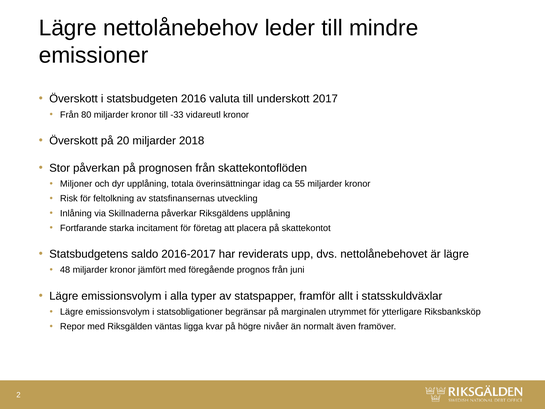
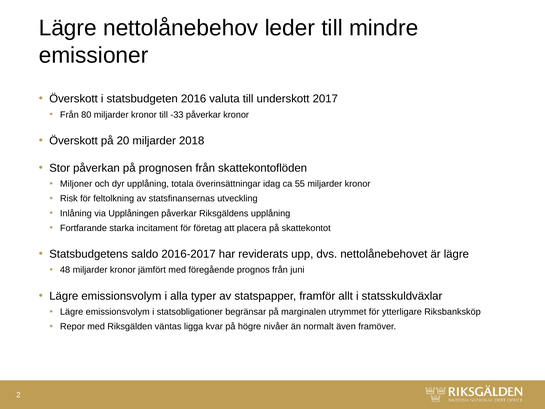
-33 vidareutl: vidareutl -> påverkar (203, 115)
Skillnaderna: Skillnaderna -> Upplåningen (134, 213)
